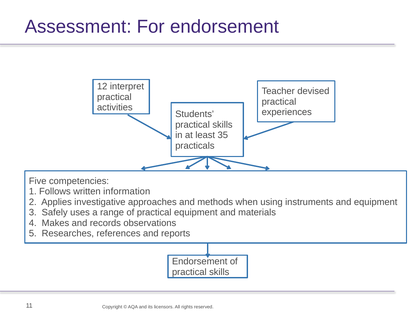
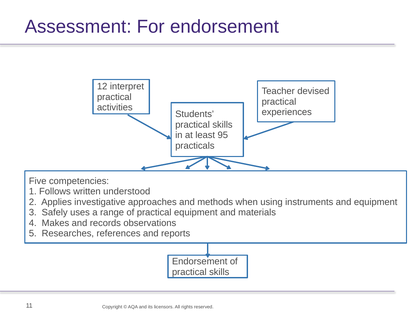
35: 35 -> 95 (223, 135)
information: information -> understood (127, 191)
